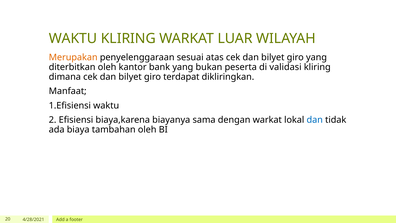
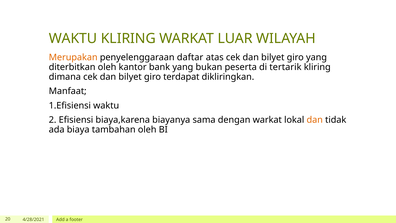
sesuai: sesuai -> daftar (190, 57)
validasi: validasi -> tertarik (285, 67)
dan colour: blue -> orange (315, 120)
